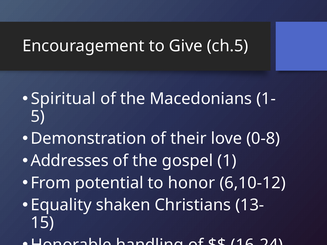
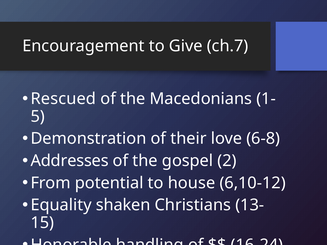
ch.5: ch.5 -> ch.7 (228, 46)
Spiritual: Spiritual -> Rescued (63, 99)
0-8: 0-8 -> 6-8 (263, 139)
1: 1 -> 2 (227, 161)
honor: honor -> house (192, 183)
